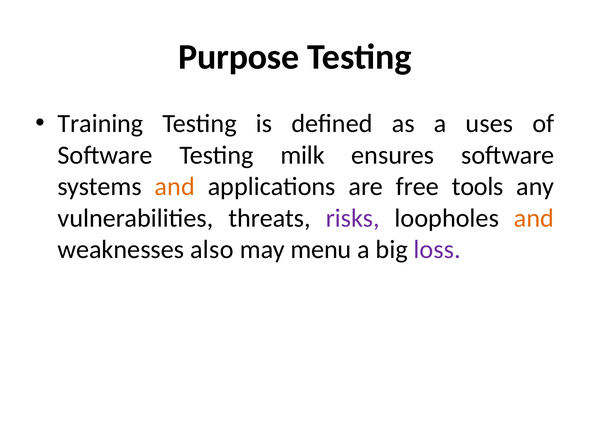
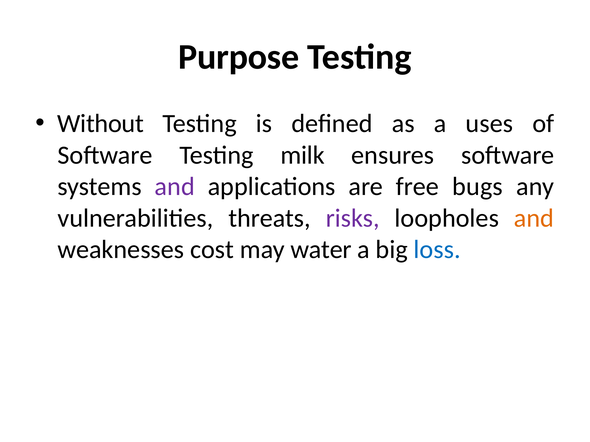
Training: Training -> Without (101, 124)
and colour: orange -> purple (175, 187)
tools: tools -> bugs (477, 187)
also: also -> cost (212, 250)
menu: menu -> water (321, 250)
loss colour: purple -> blue (437, 250)
